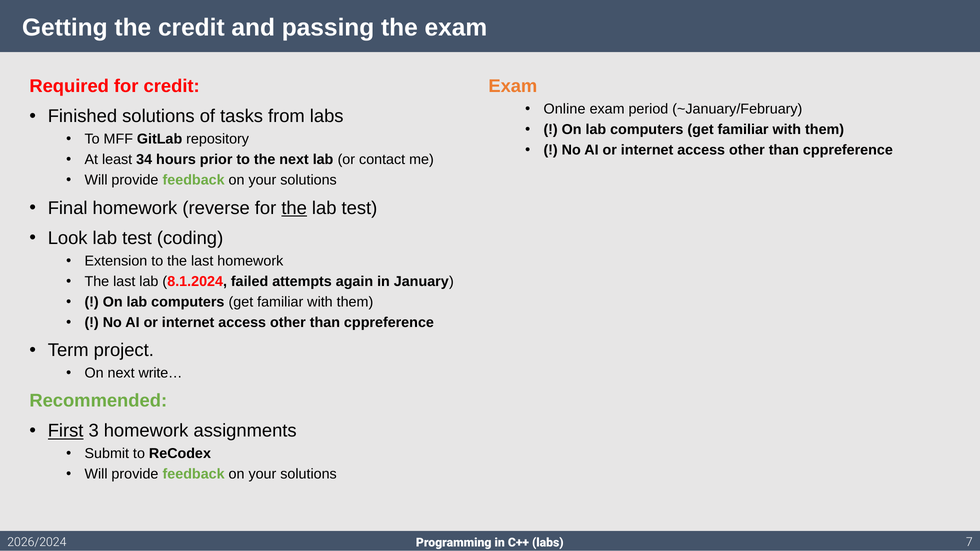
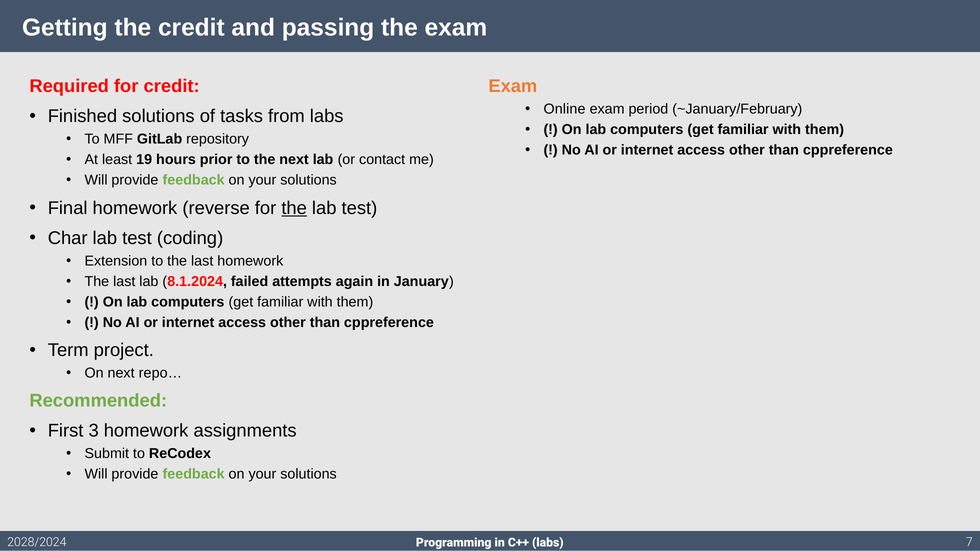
34: 34 -> 19 (144, 160)
Look: Look -> Char (68, 238)
write…: write… -> repo… (160, 373)
First underline: present -> none (66, 431)
2026/2024: 2026/2024 -> 2028/2024 (37, 542)
